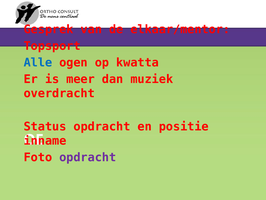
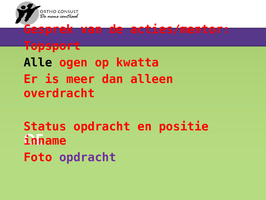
elkaar/mentor: elkaar/mentor -> acties/mentor (180, 29)
Alle colour: blue -> black (38, 62)
muziek: muziek -> alleen (152, 79)
